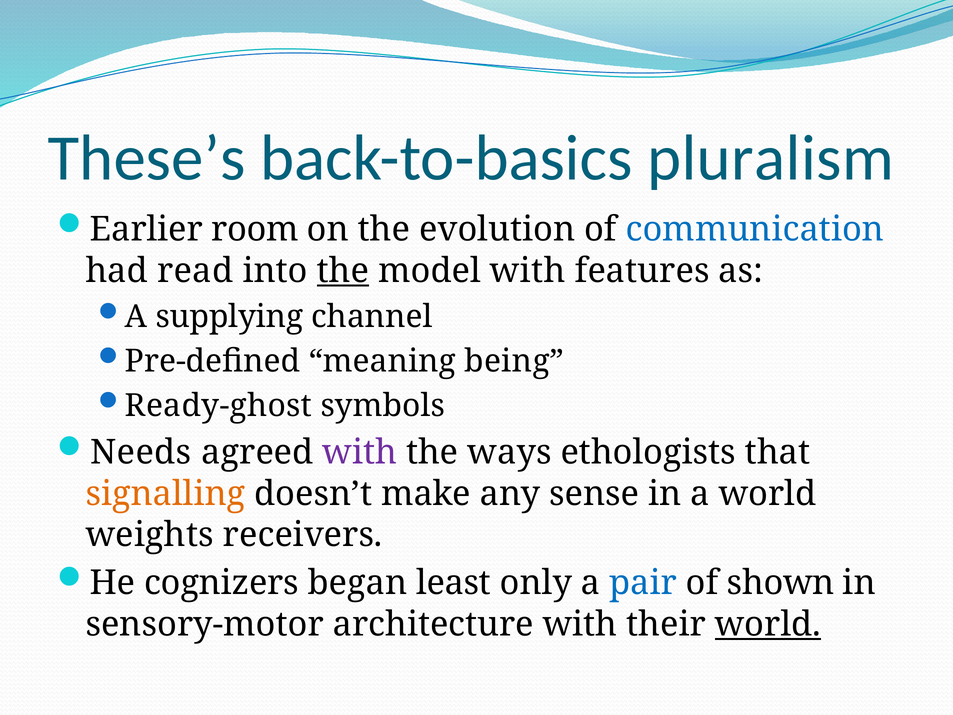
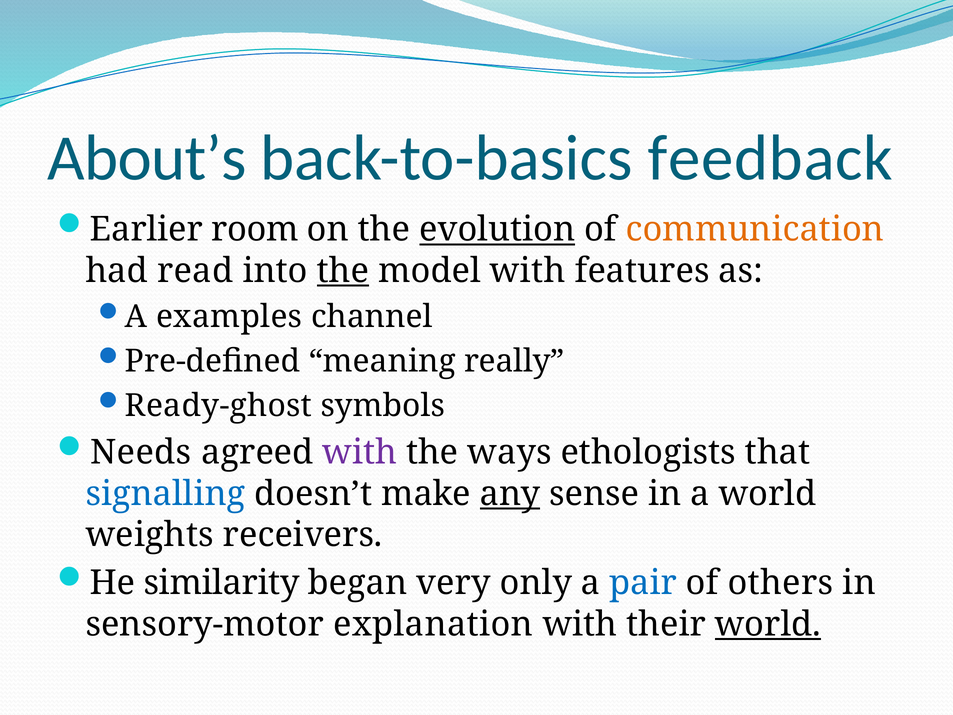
These’s: These’s -> About’s (147, 158)
pluralism: pluralism -> feedback (770, 158)
evolution underline: none -> present (497, 229)
communication colour: blue -> orange (755, 229)
supplying: supplying -> examples (229, 317)
being: being -> really (514, 361)
signalling colour: orange -> blue (166, 494)
any underline: none -> present (510, 494)
cognizers: cognizers -> similarity (222, 583)
least: least -> very (453, 583)
shown: shown -> others (780, 583)
architecture: architecture -> explanation (433, 624)
